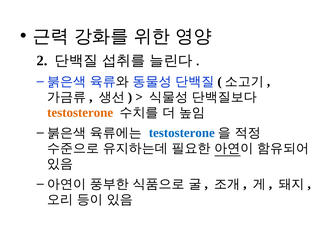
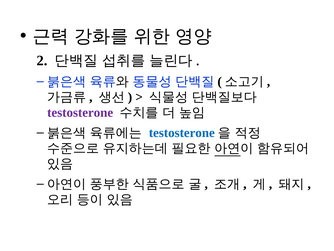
testosterone colour: orange -> purple (80, 112)
